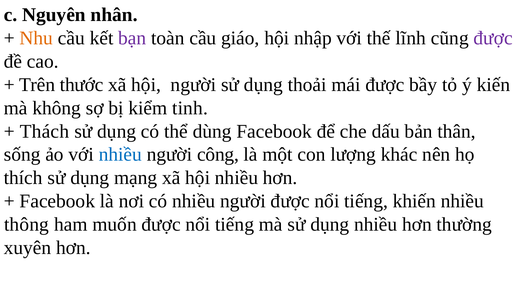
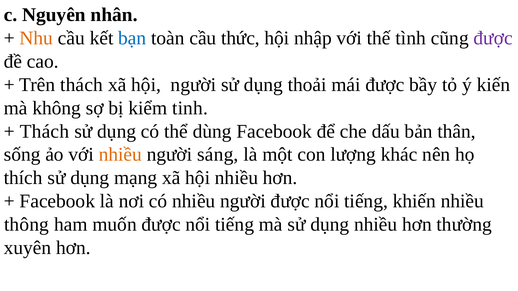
bạn colour: purple -> blue (132, 38)
giáo: giáo -> thức (240, 38)
lĩnh: lĩnh -> tình (411, 38)
Trên thước: thước -> thách (82, 85)
nhiều colour: blue -> orange (120, 155)
công: công -> sáng (218, 155)
